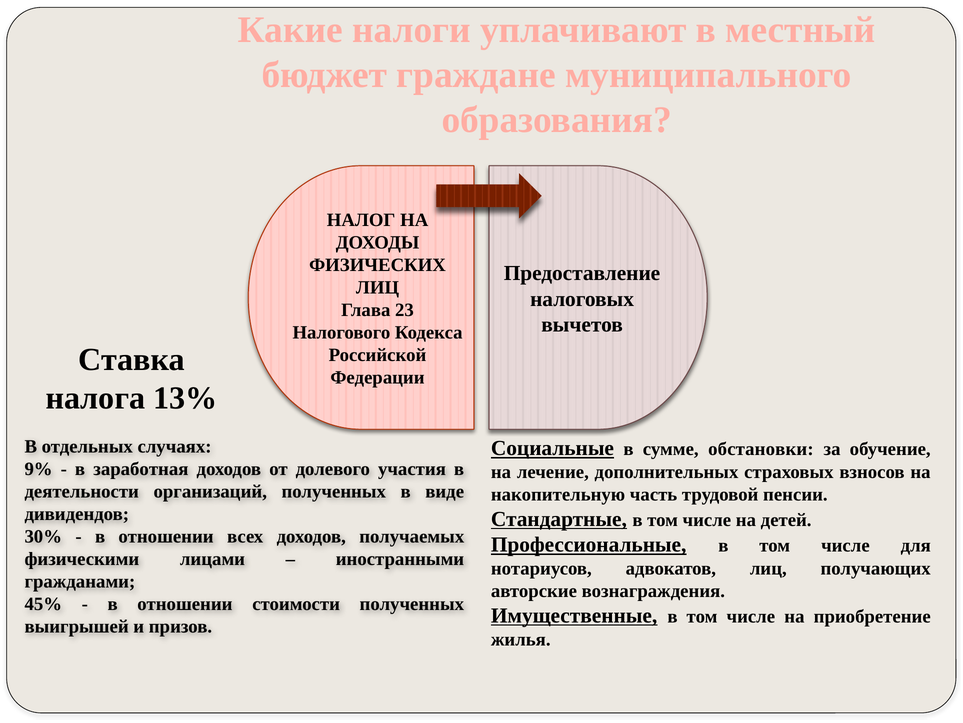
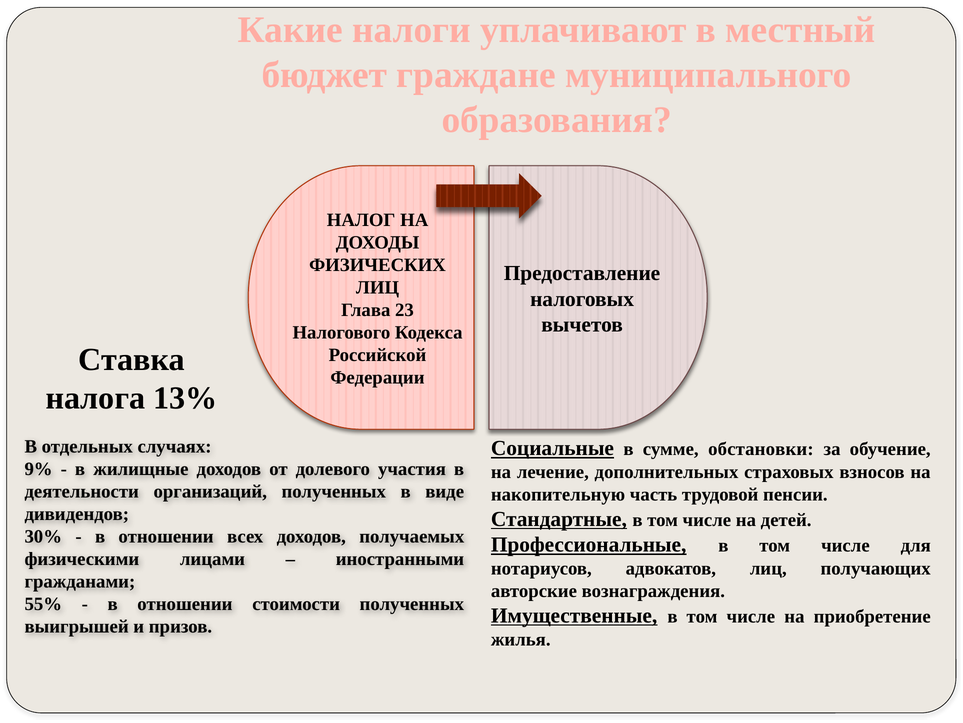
заработная: заработная -> жилищные (141, 468)
45%: 45% -> 55% (43, 603)
